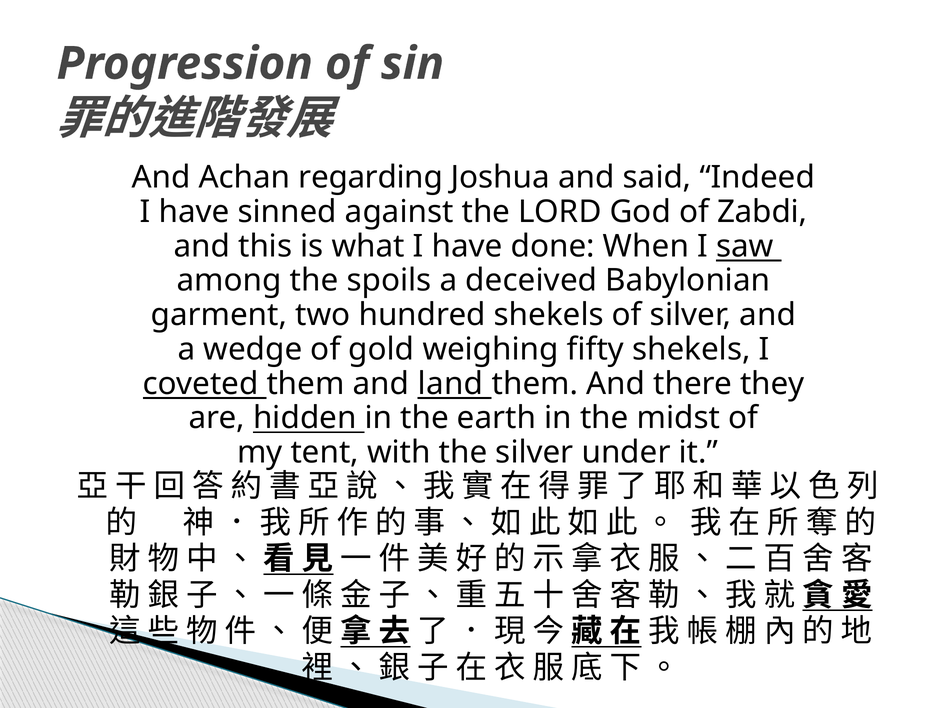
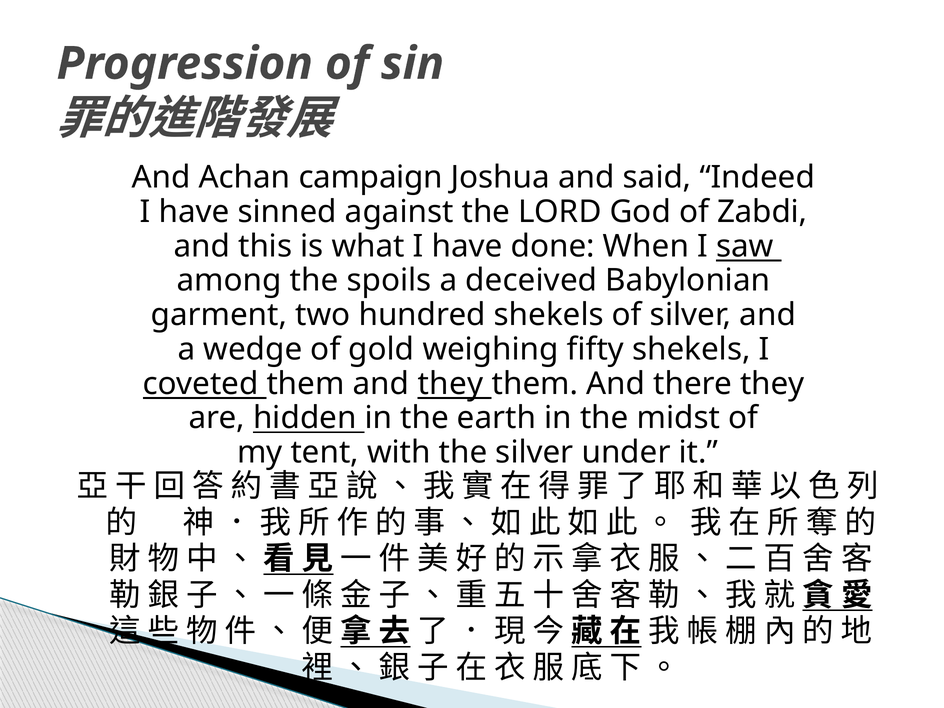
regarding: regarding -> campaign (371, 177)
and land: land -> they (450, 384)
